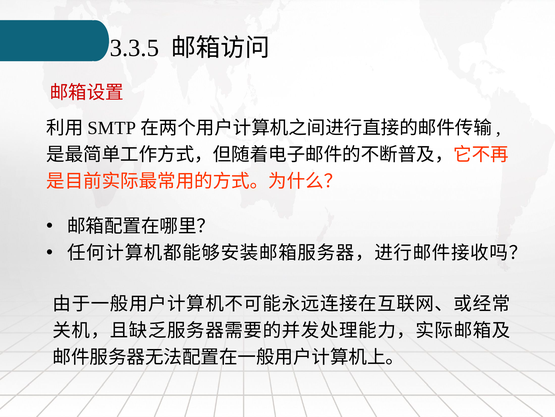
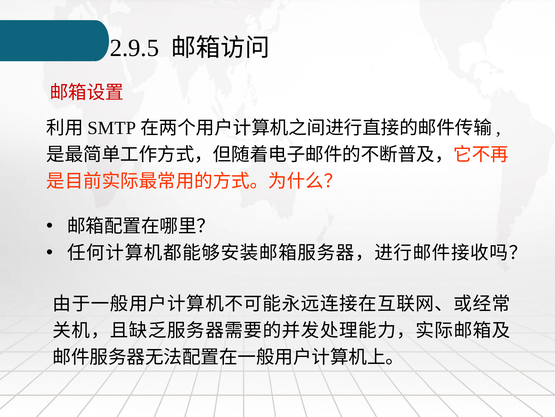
3.3.5: 3.3.5 -> 2.9.5 (134, 48)
